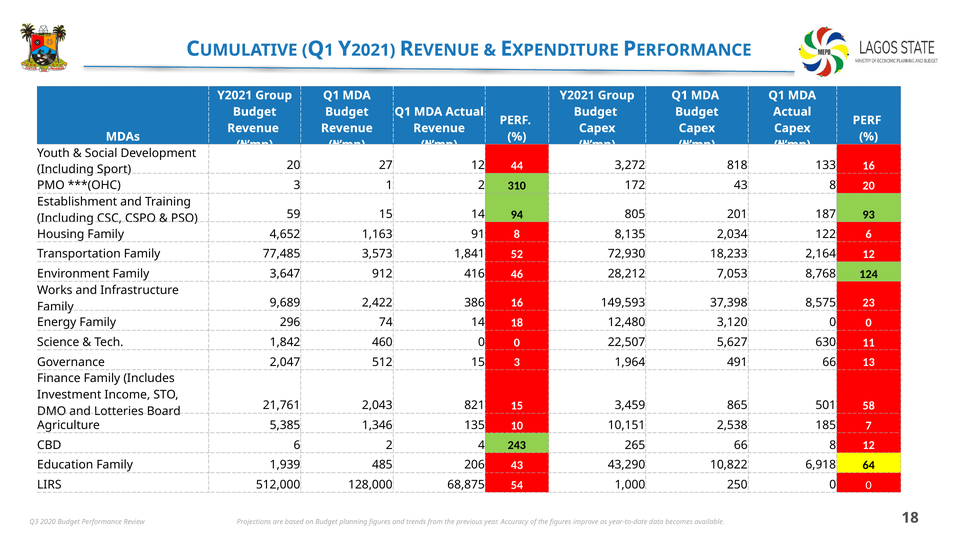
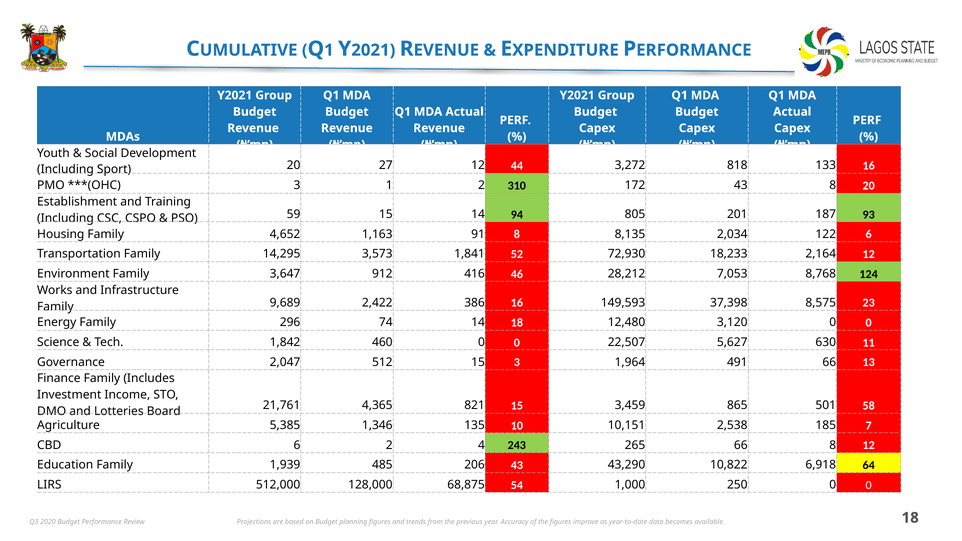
77,485: 77,485 -> 14,295 (282, 254)
2,043: 2,043 -> 4,365 (377, 406)
